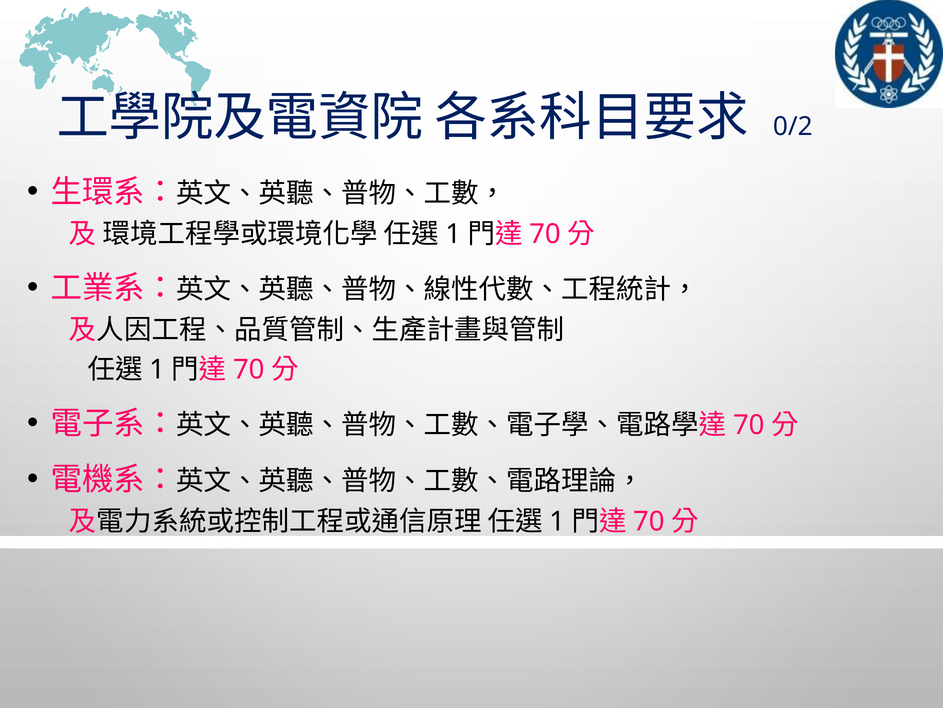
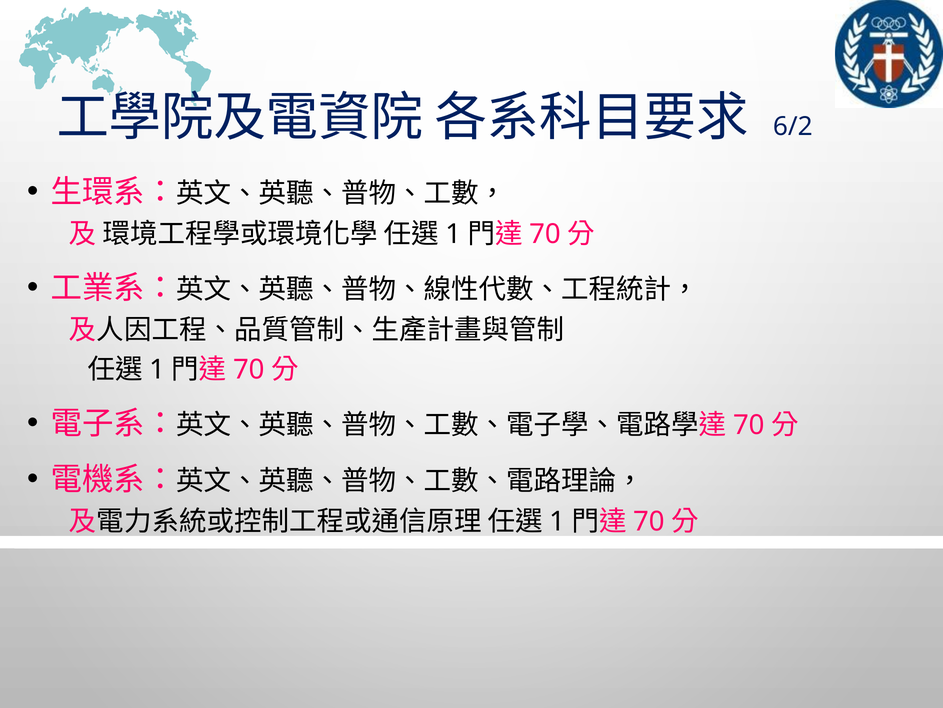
0/2: 0/2 -> 6/2 (793, 126)
